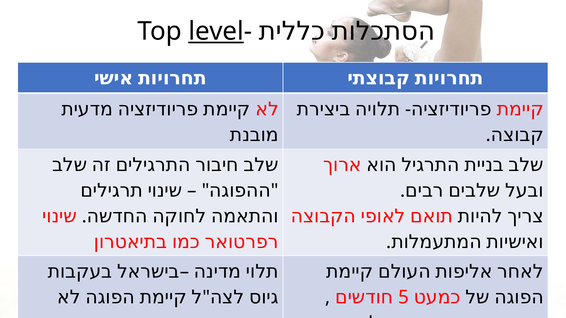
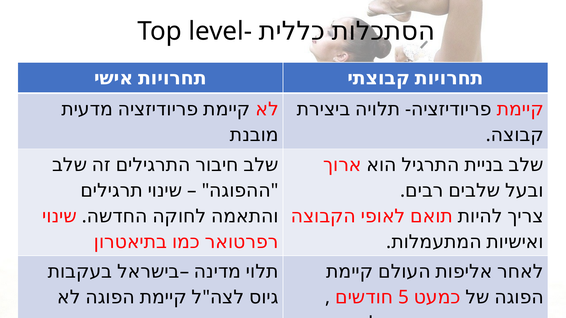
level underline: present -> none (216, 31)
